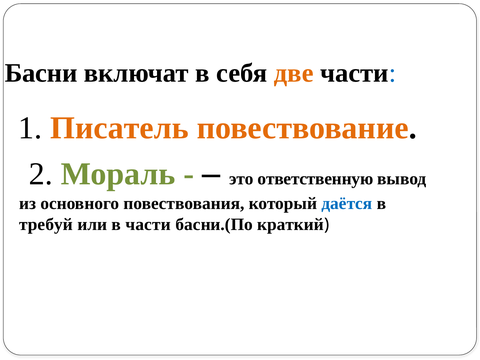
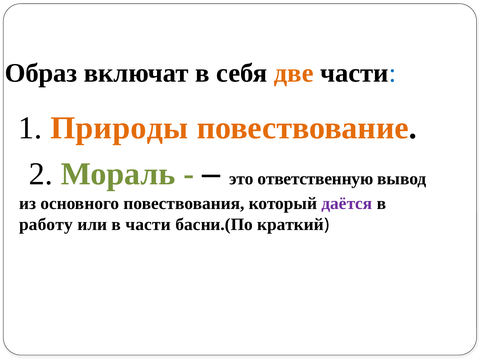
Басни: Басни -> Образ (41, 73)
Писатель: Писатель -> Природы (119, 128)
даётся colour: blue -> purple (347, 203)
требуй: требуй -> работу (46, 224)
